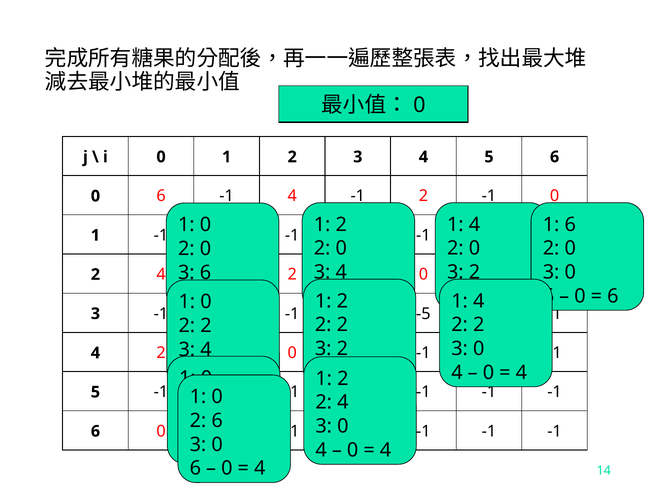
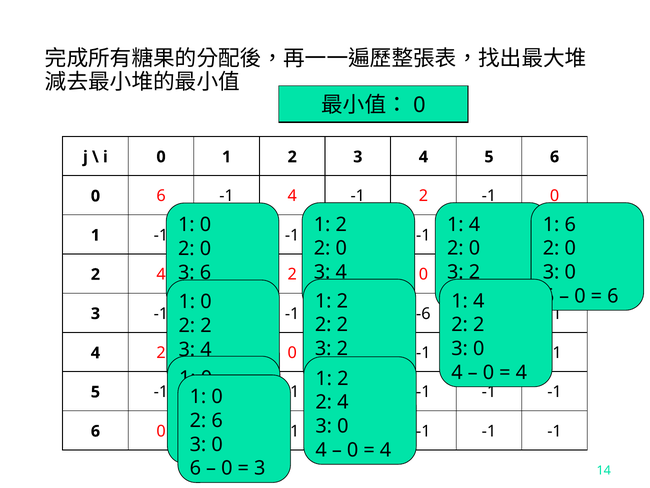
-5: -5 -> -6 (423, 313)
4: 4 -> 3 (260, 468)
